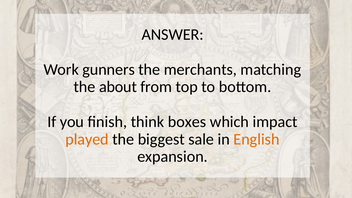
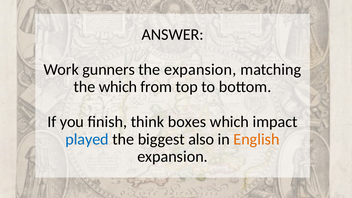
the merchants: merchants -> expansion (200, 69)
the about: about -> which (118, 87)
played colour: orange -> blue (87, 139)
sale: sale -> also (201, 139)
